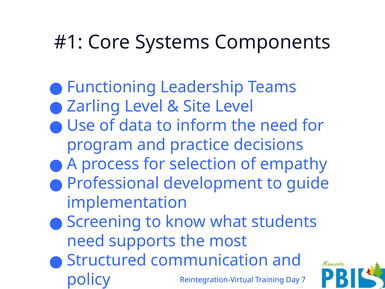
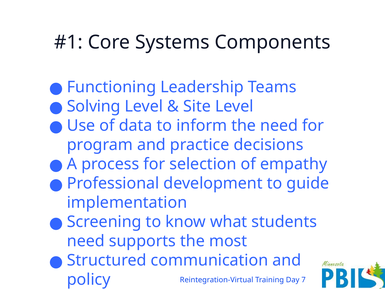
Zarling: Zarling -> Solving (94, 106)
